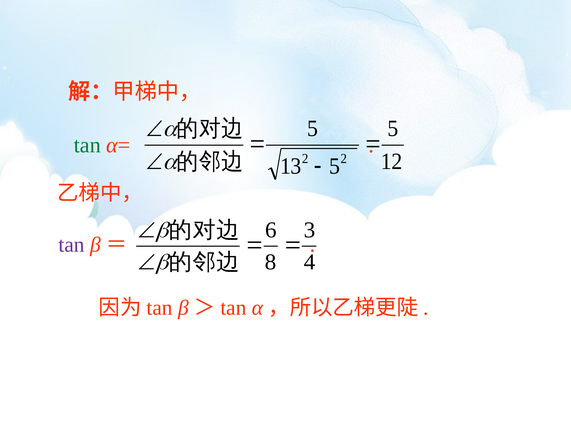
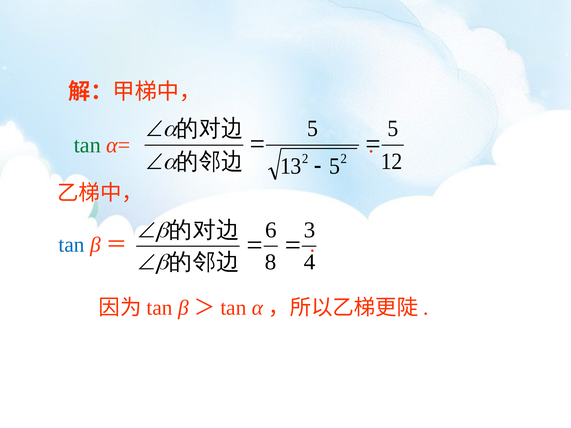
tan colour: purple -> blue (72, 245)
